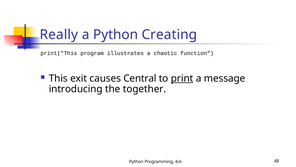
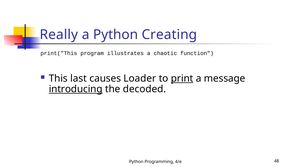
exit: exit -> last (79, 78)
Central: Central -> Loader (140, 78)
introducing underline: none -> present (76, 89)
together: together -> decoded (144, 89)
